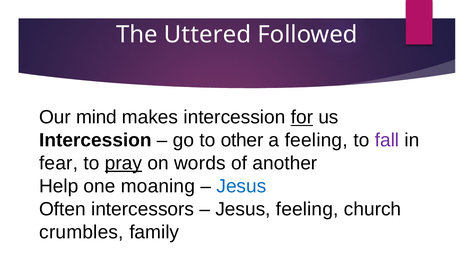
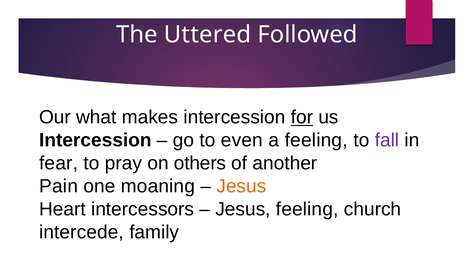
mind: mind -> what (96, 117)
other: other -> even (242, 140)
pray underline: present -> none (123, 163)
words: words -> others (200, 163)
Help: Help -> Pain (59, 186)
Jesus colour: blue -> orange (241, 186)
Often: Often -> Heart (62, 209)
crumbles: crumbles -> intercede (81, 232)
